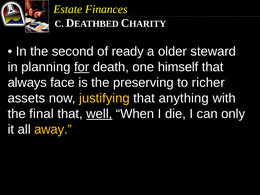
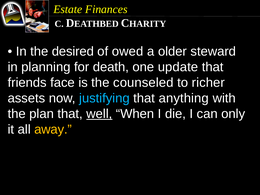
second: second -> desired (73, 51)
ready: ready -> owed (128, 51)
for underline: present -> none (82, 67)
himself: himself -> update (178, 67)
always: always -> friends (27, 83)
preserving: preserving -> counseled (143, 83)
justifying colour: yellow -> light blue (104, 98)
final: final -> plan (42, 114)
